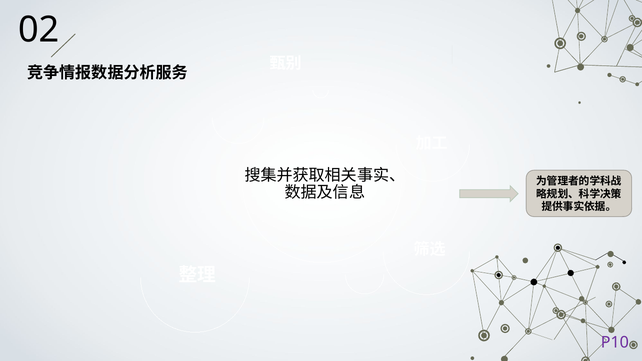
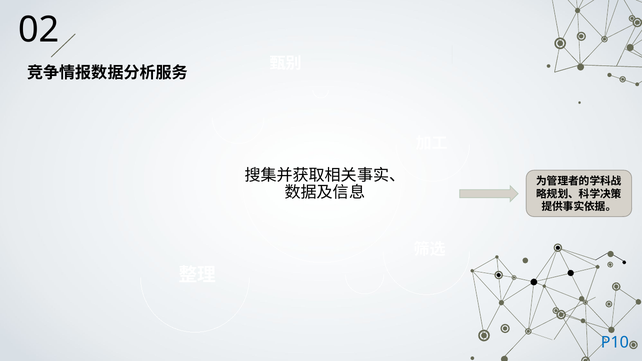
P10 colour: purple -> blue (615, 342)
